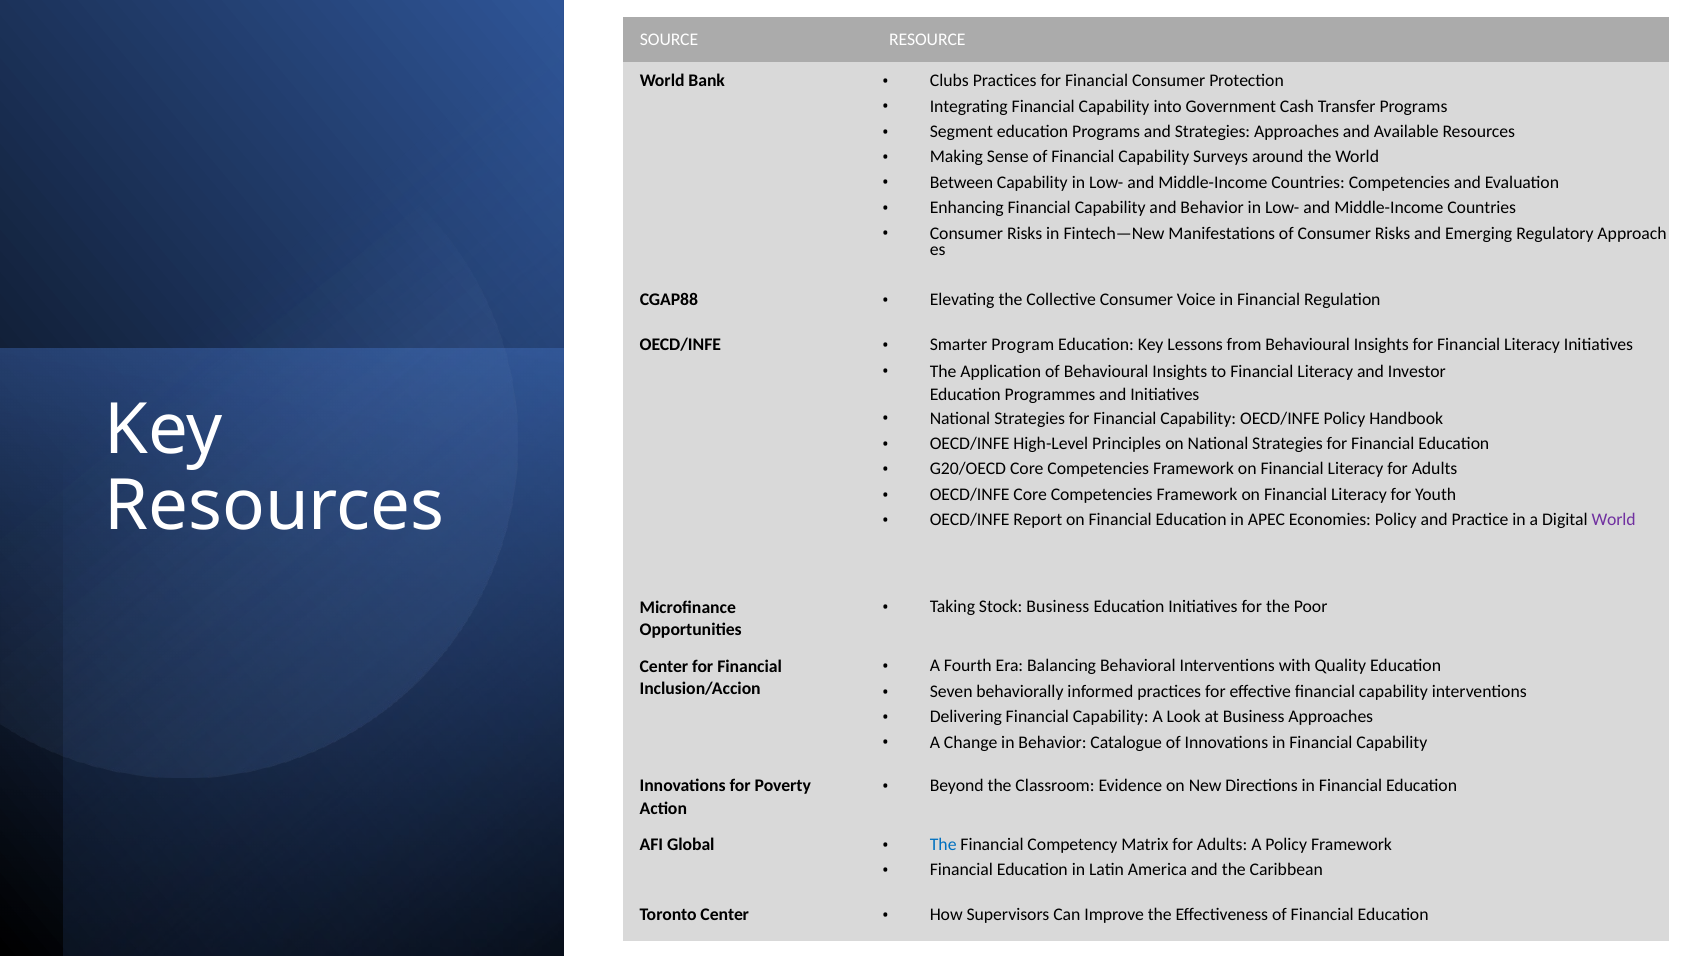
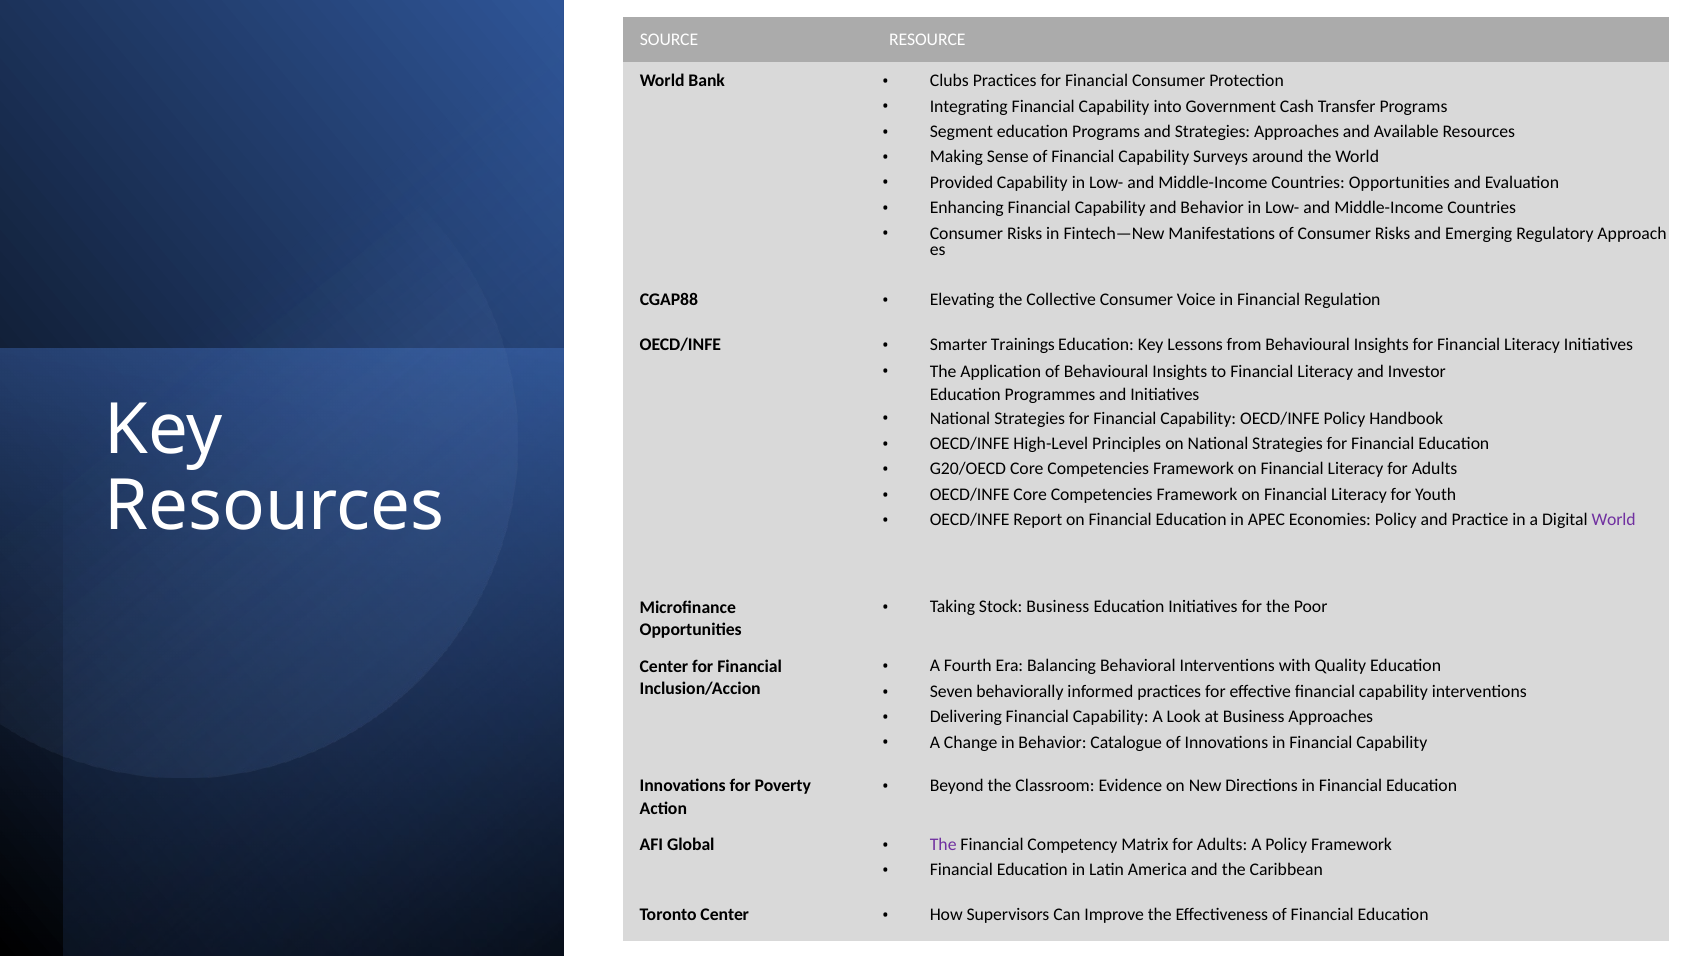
Between: Between -> Provided (962, 182)
Countries Competencies: Competencies -> Opportunities (1399, 182)
Program: Program -> Trainings (1023, 345)
The colour: blue -> purple (943, 845)
